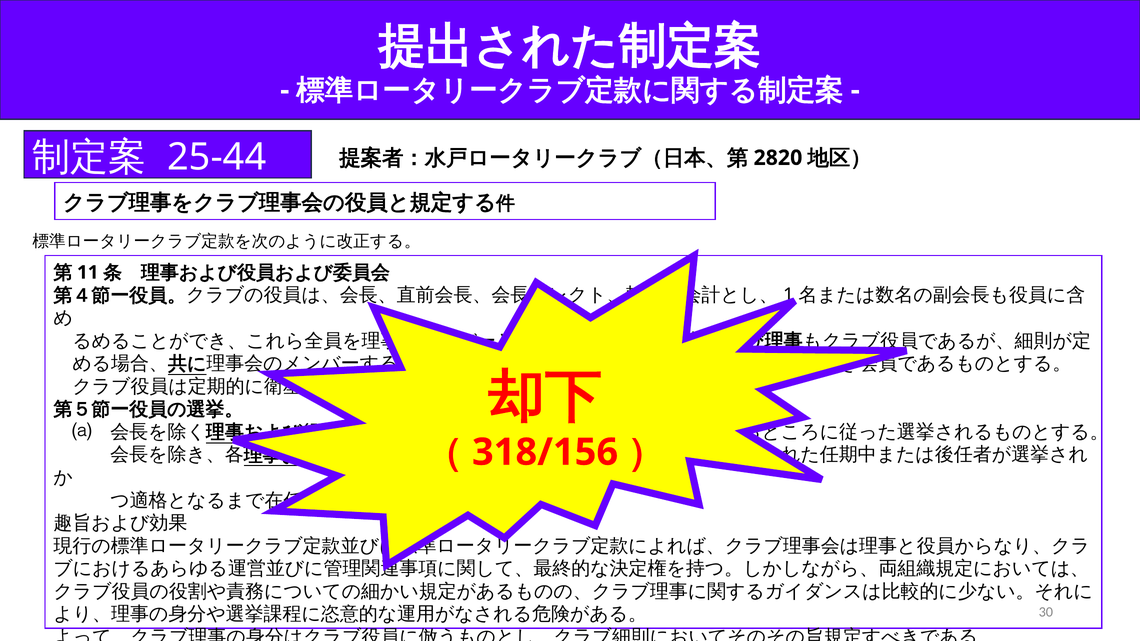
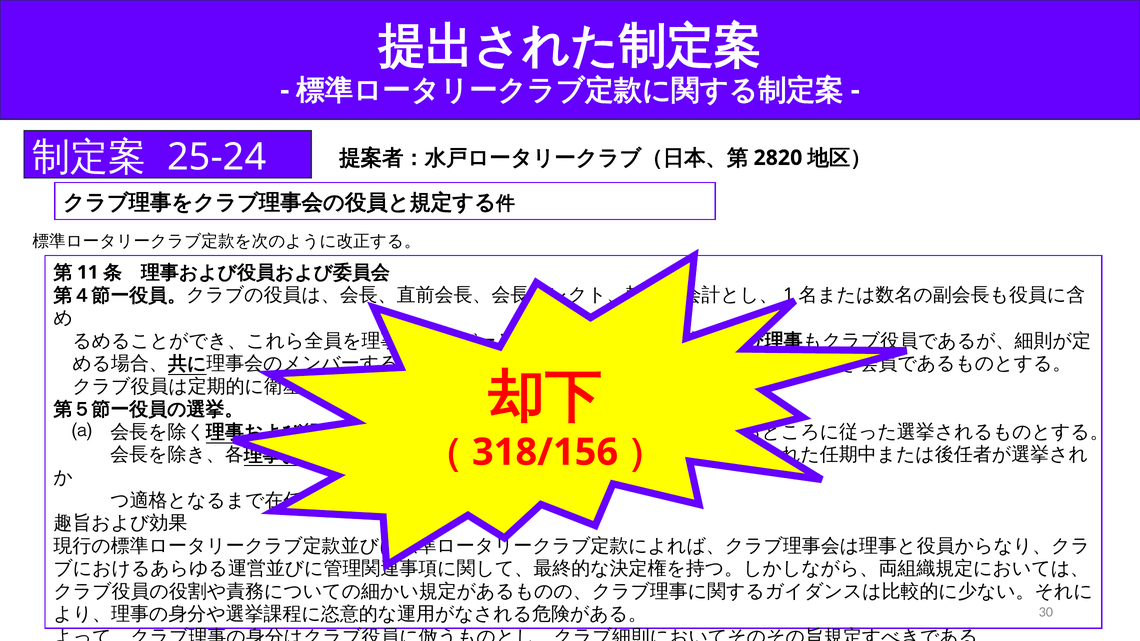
25-44: 25-44 -> 25-24 (217, 157)
